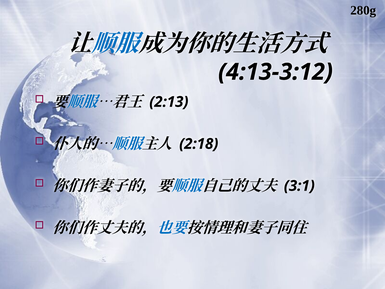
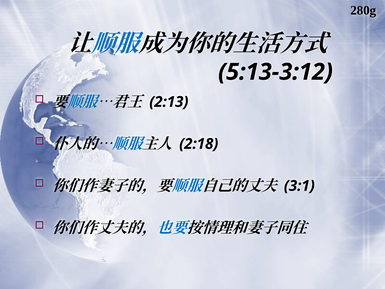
4:13-3:12: 4:13-3:12 -> 5:13-3:12 (276, 72)
